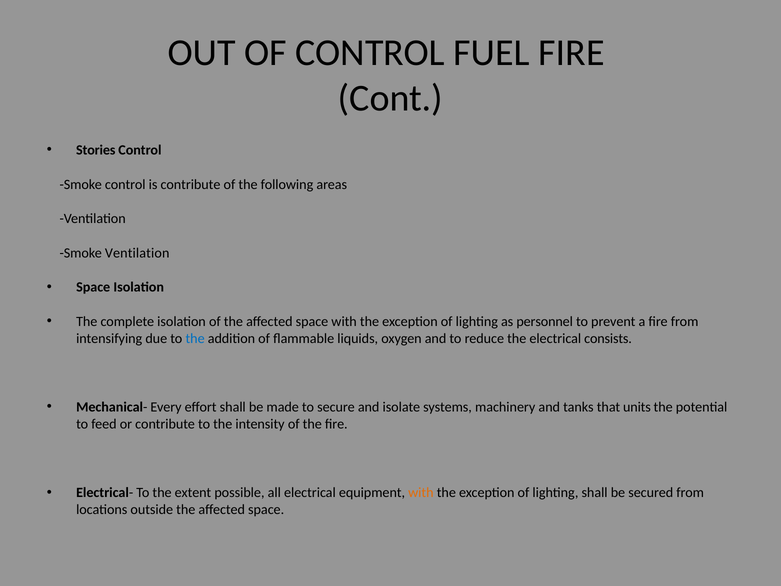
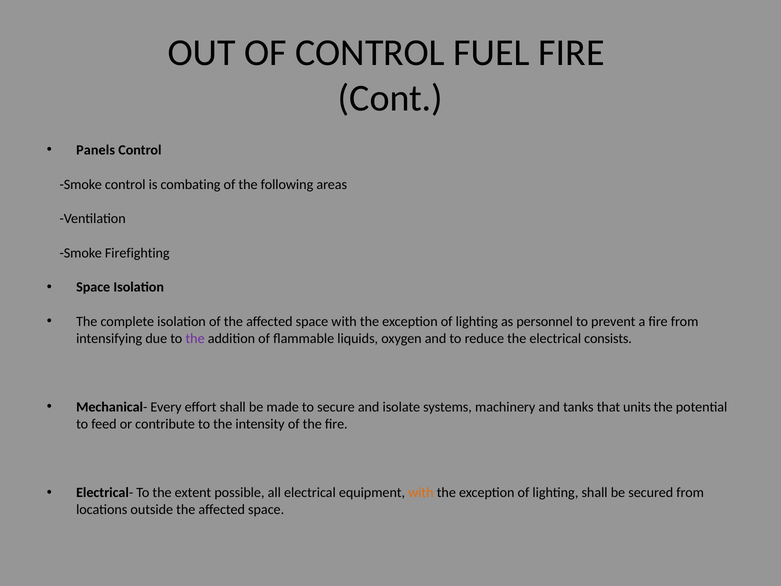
Stories: Stories -> Panels (96, 150)
is contribute: contribute -> combating (191, 184)
Smoke Ventilation: Ventilation -> Firefighting (137, 253)
the colour: blue -> purple (195, 338)
